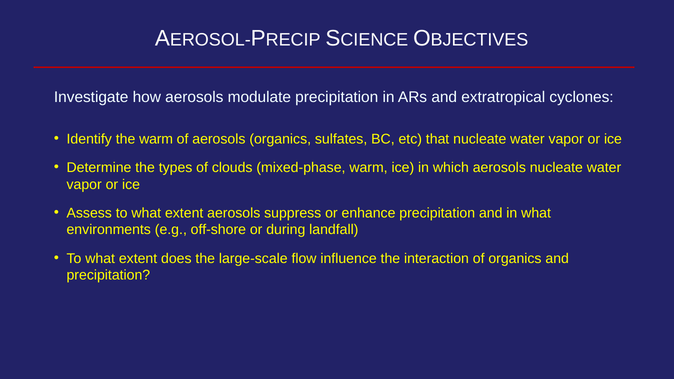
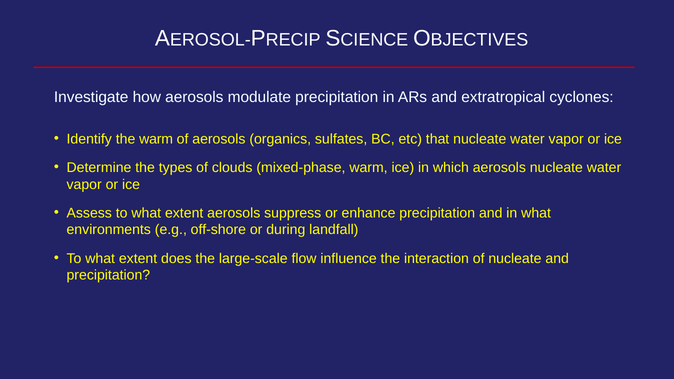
of organics: organics -> nucleate (515, 258)
